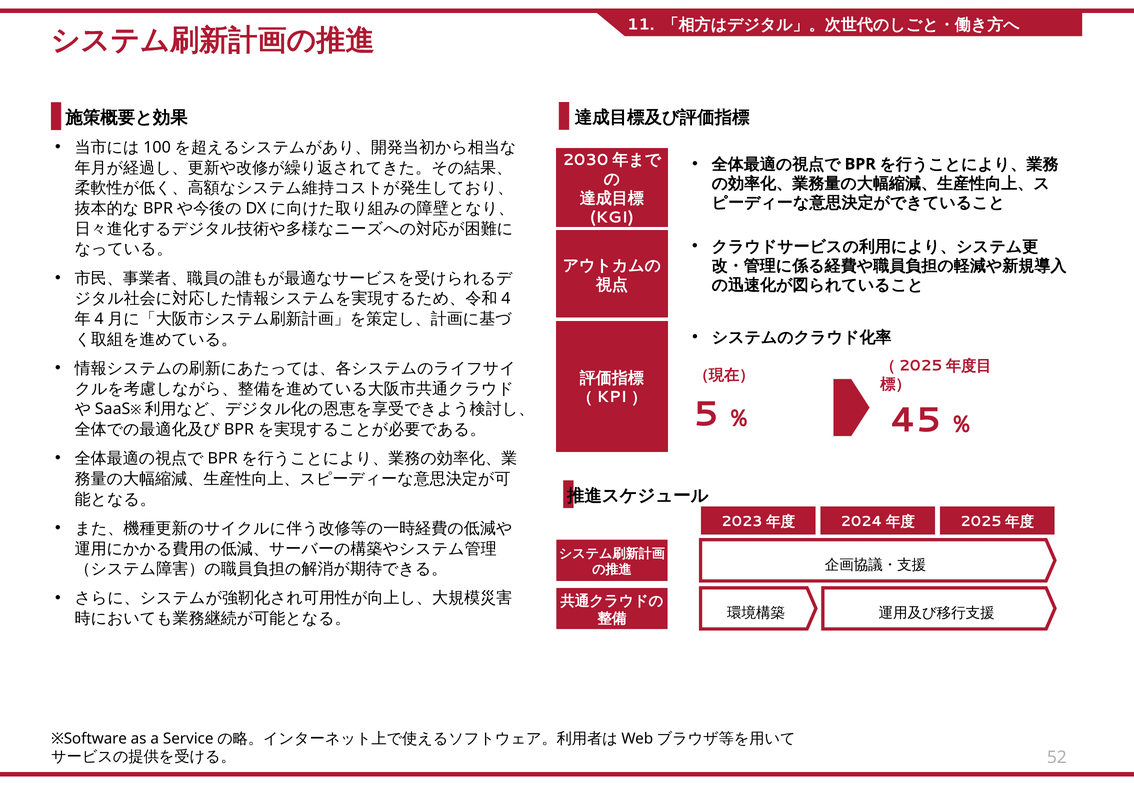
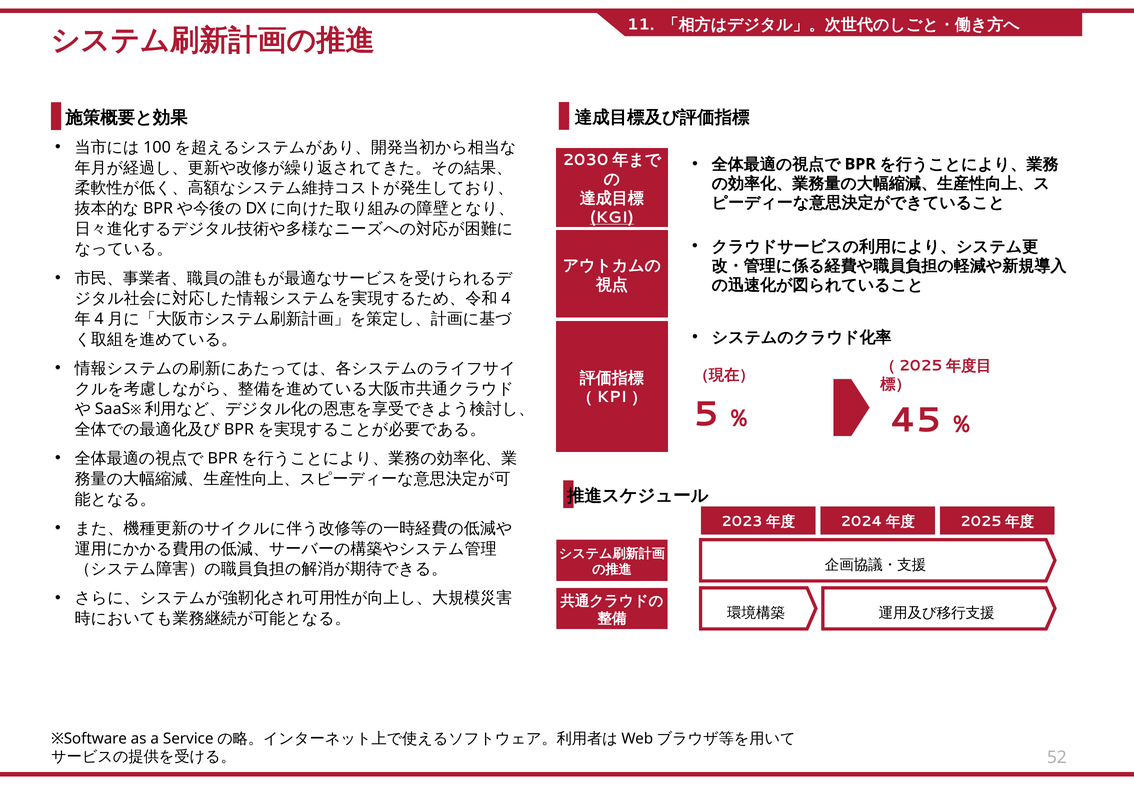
KGI underline: none -> present (612, 217)
